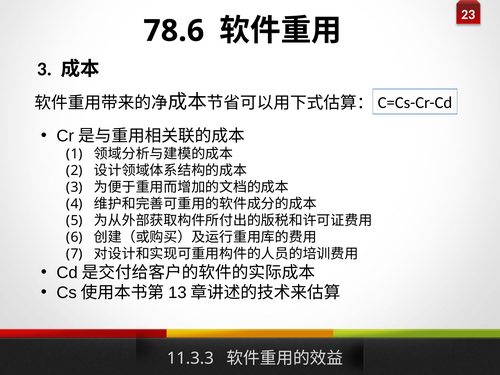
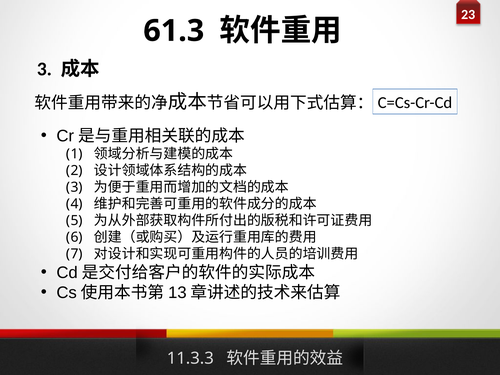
78.6: 78.6 -> 61.3 (174, 31)
